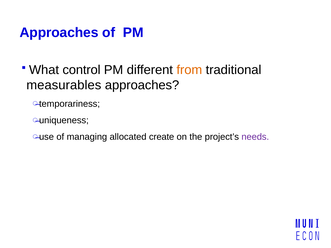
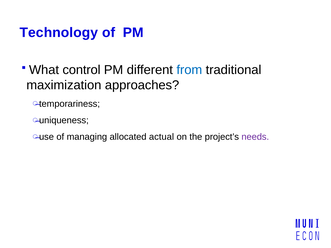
Approaches: Approaches -> Technology (59, 33)
from colour: orange -> blue (189, 70)
measurables: measurables -> maximization (64, 85)
create: create -> actual (162, 137)
